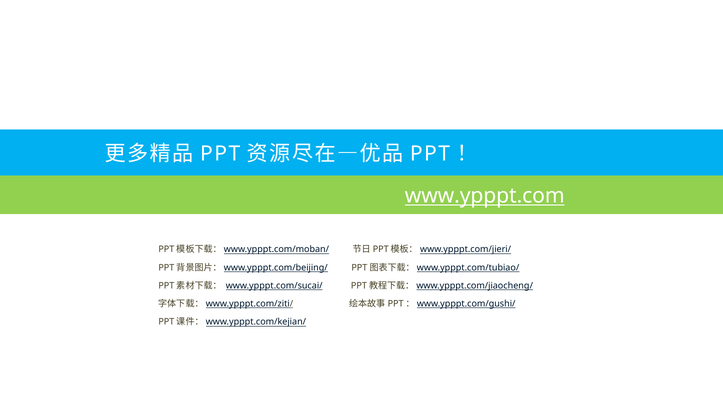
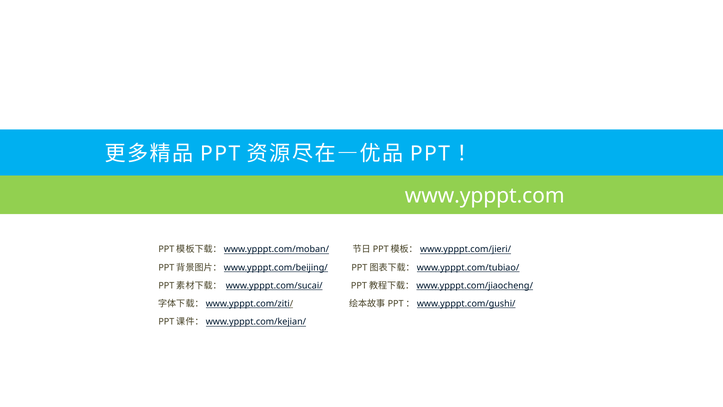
www.ypppt.com underline: present -> none (485, 196)
